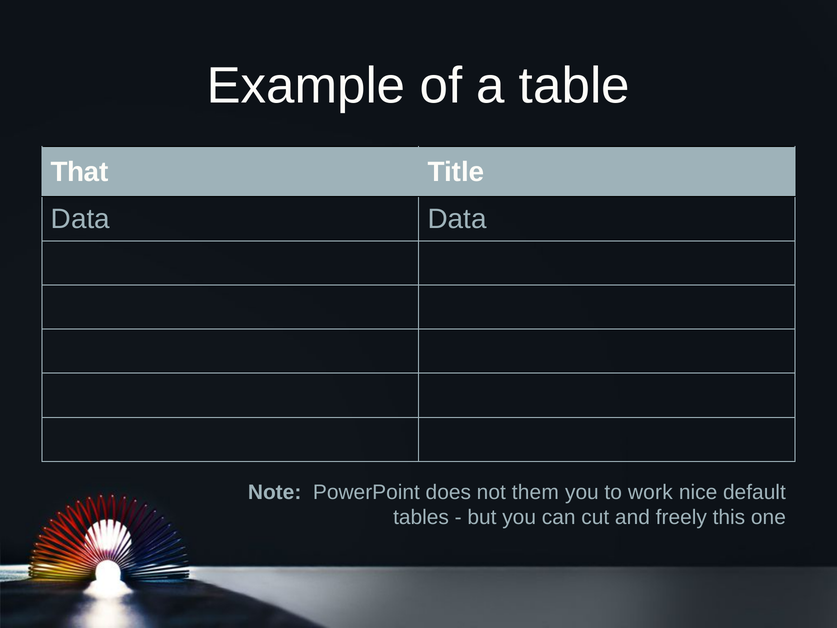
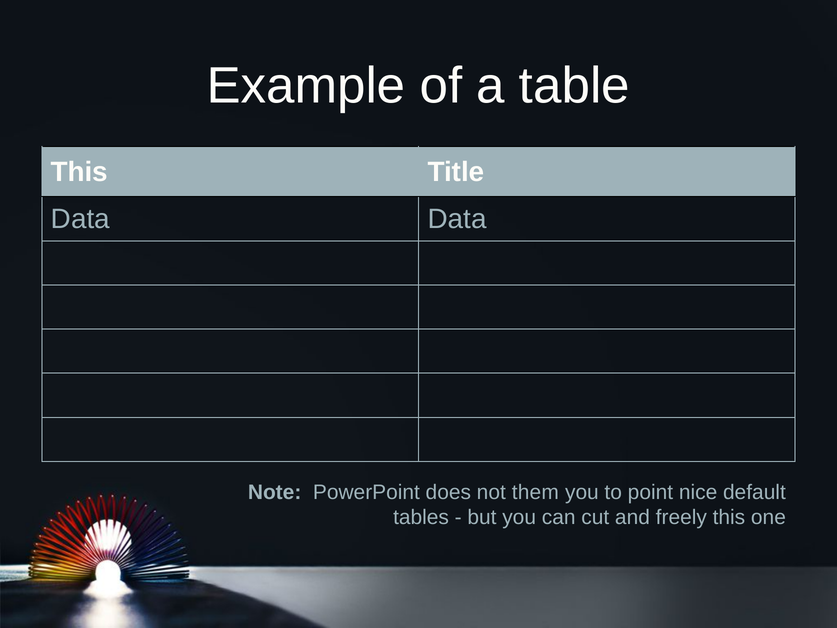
That: That -> This (79, 172)
work: work -> point (650, 492)
